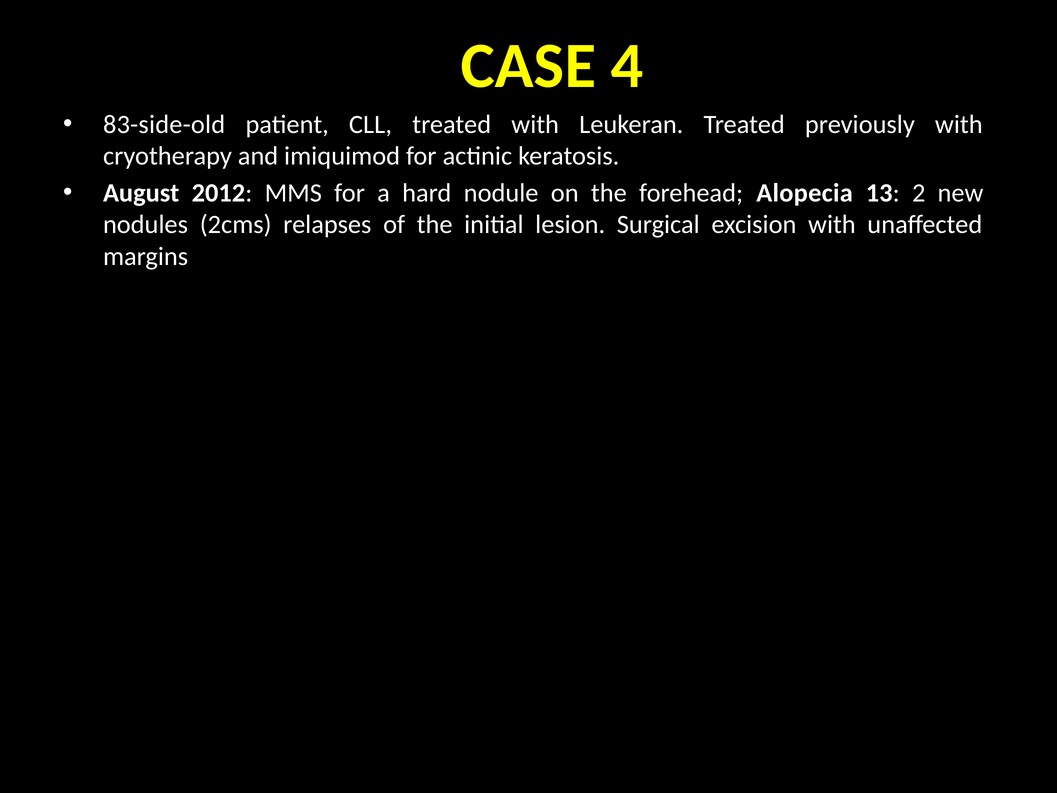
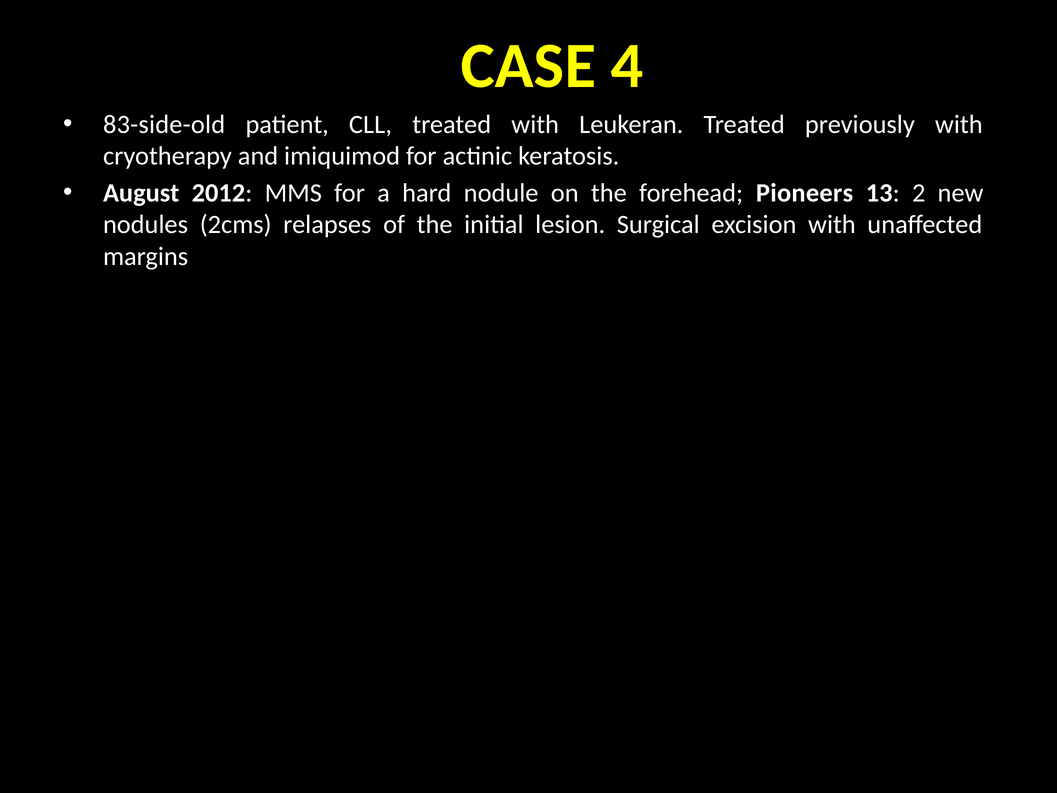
Alopecia: Alopecia -> Pioneers (805, 193)
